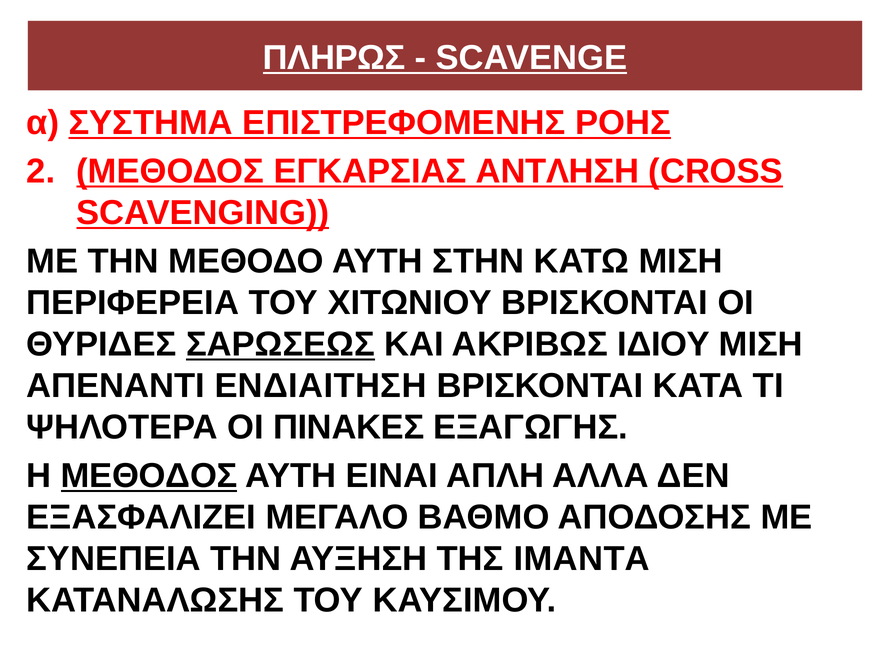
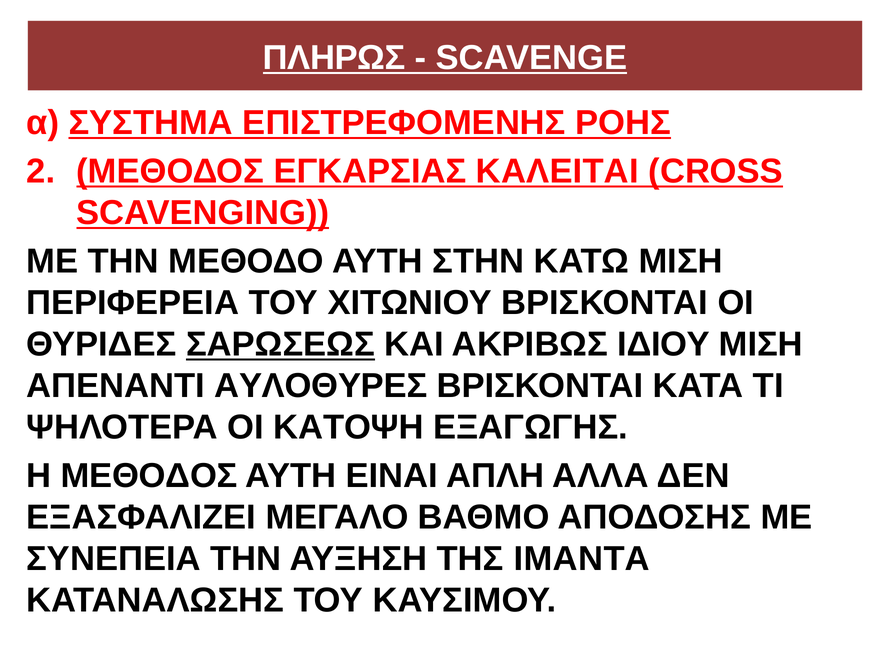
ΑΝΤΛΗΣΗ: ΑΝΤΛΗΣΗ -> ΚΑΛΕΙΤΑΙ (557, 172)
ΕΝΔΙΑΙΤΗΣΗ: ΕΝΔΙΑΙΤΗΣΗ -> ΑΥΛΟΘΥΡΕΣ (321, 386)
ΠΙΝΑΚΕΣ: ΠΙΝΑΚΕΣ -> ΚΑΤΟΨΗ (349, 428)
ΜΕΘΟΔΟΣ underline: present -> none (149, 476)
